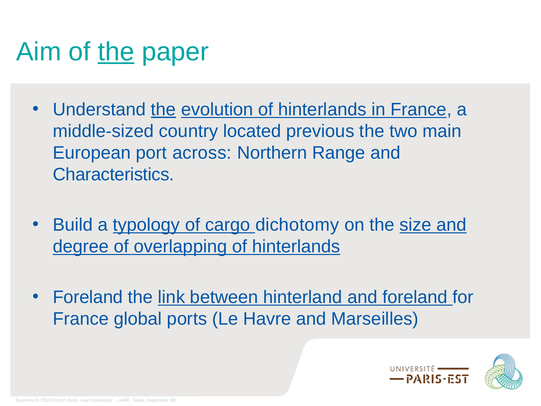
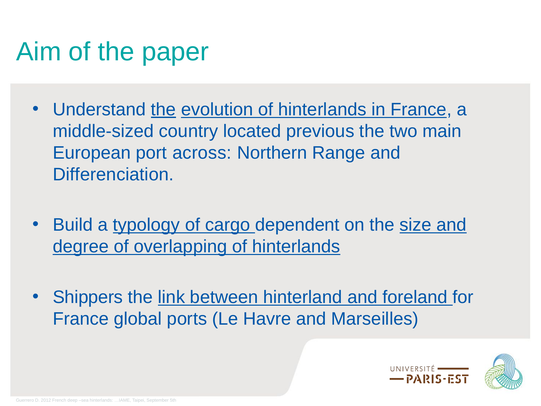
the underline: present -> none (116, 52)
Characteristics: Characteristics -> Differenciation (113, 174)
dichotomy: dichotomy -> dependent (297, 225)
Foreland: Foreland -> Shippers (88, 297)
